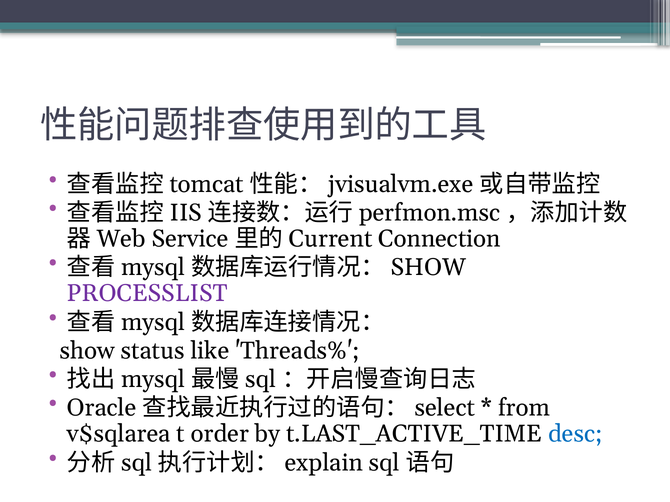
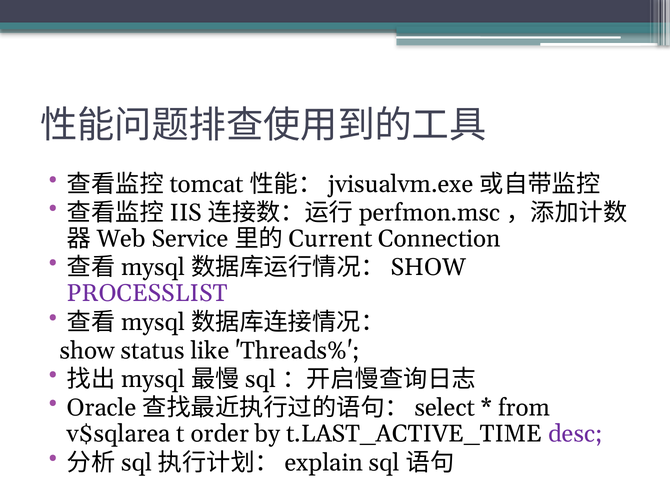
desc colour: blue -> purple (575, 434)
